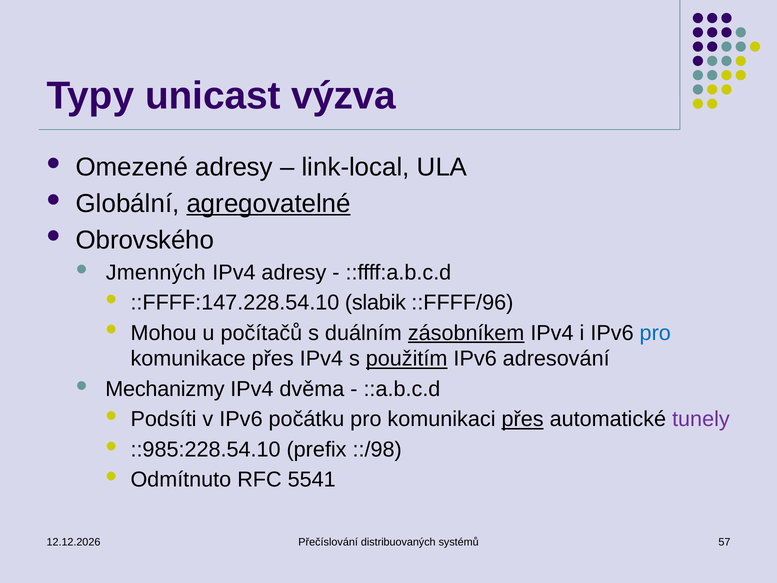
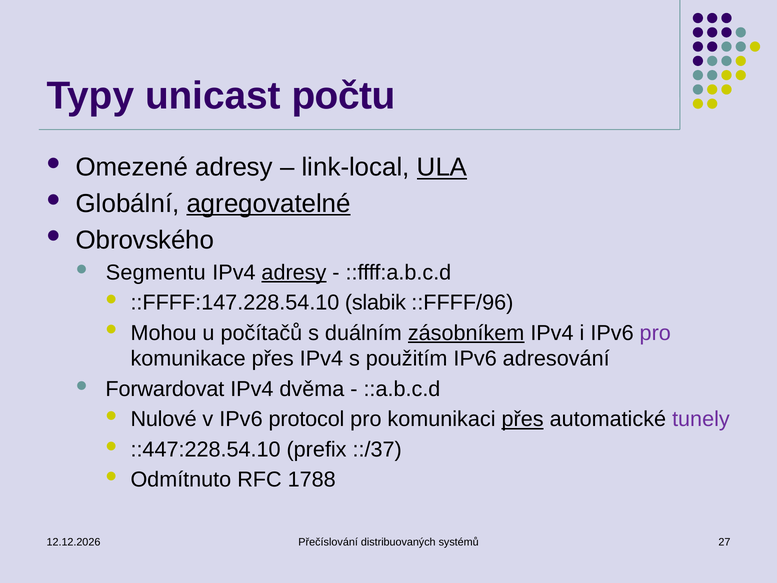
výzva: výzva -> počtu (344, 96)
ULA underline: none -> present (442, 167)
Jmenných: Jmenných -> Segmentu (156, 272)
adresy underline: none -> present (294, 272)
pro colour: blue -> purple (655, 333)
použitím underline: present -> none (407, 359)
Mechanizmy: Mechanizmy -> Forwardovat (165, 389)
Podsíti: Podsíti -> Nulové (164, 419)
počátku: počátku -> protocol (307, 419)
::985:228.54.10: ::985:228.54.10 -> ::447:228.54.10 (206, 449)
::/98: ::/98 -> ::/37 (377, 449)
5541: 5541 -> 1788 (312, 480)
57: 57 -> 27 (724, 542)
